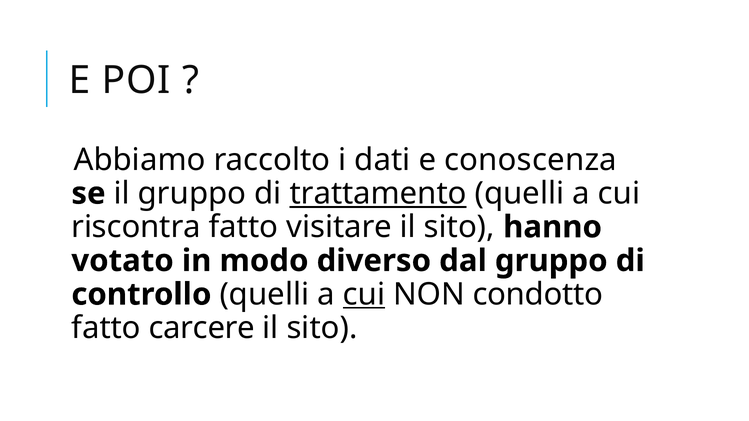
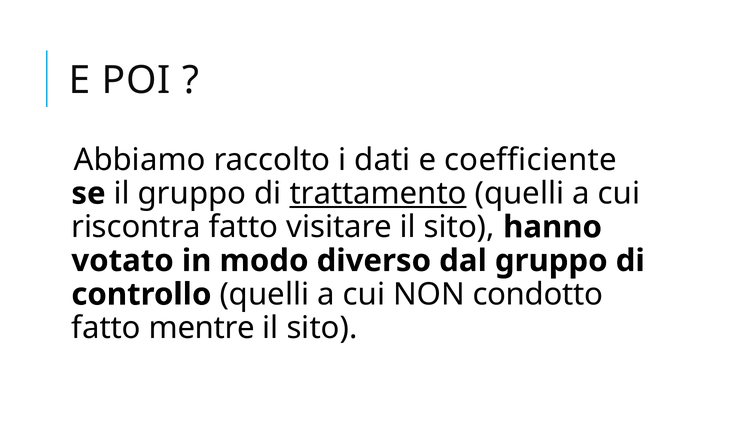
conoscenza: conoscenza -> coefficiente (531, 160)
cui underline: present -> none (364, 295)
carcere: carcere -> mentre (202, 328)
